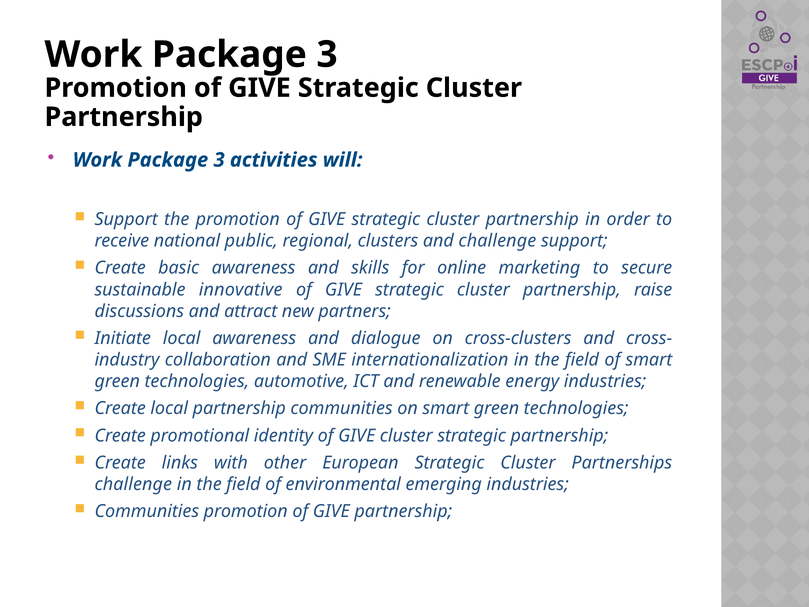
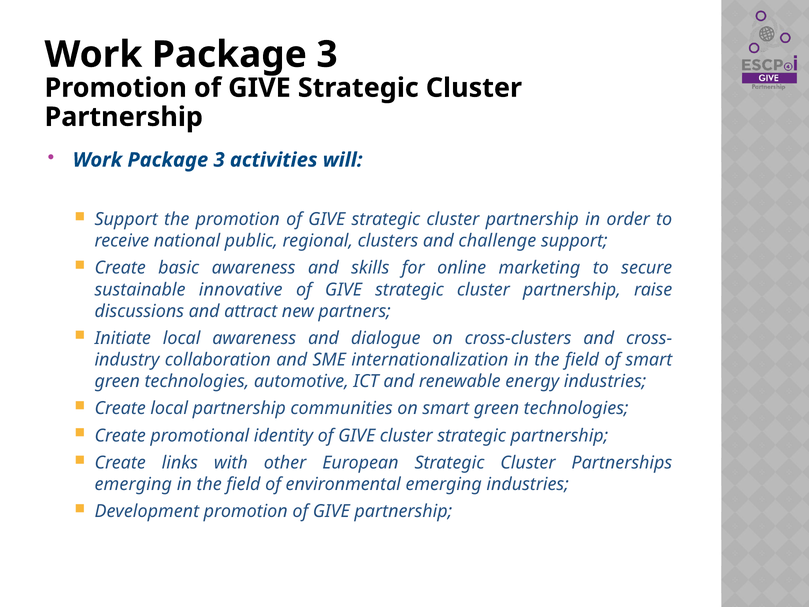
challenge: challenge -> emerging (133, 484)
Communities: Communities -> Development (147, 511)
